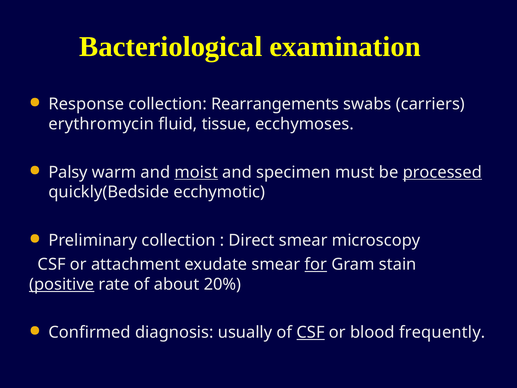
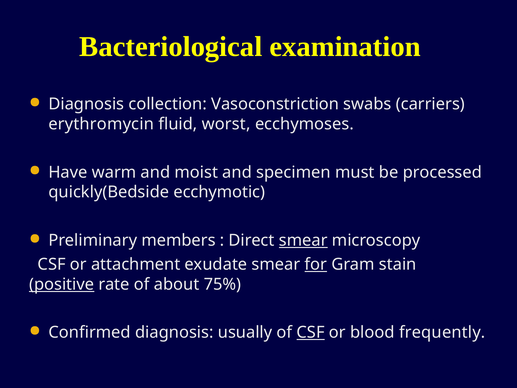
Response: Response -> Diagnosis (86, 104)
Rearrangements: Rearrangements -> Vasoconstriction (275, 104)
tissue: tissue -> worst (226, 124)
Palsy: Palsy -> Have (68, 172)
moist underline: present -> none (196, 172)
processed underline: present -> none (442, 172)
Preliminary collection: collection -> members (179, 240)
smear underline: none -> present (303, 240)
20%: 20% -> 75% (222, 284)
